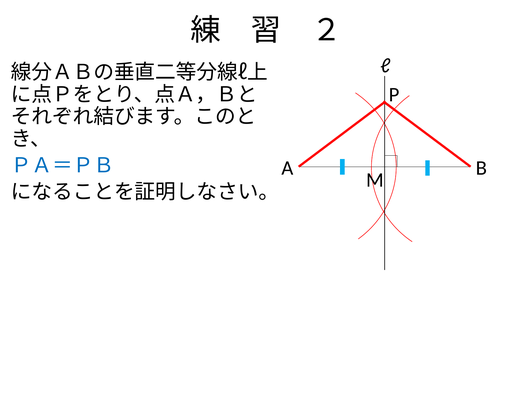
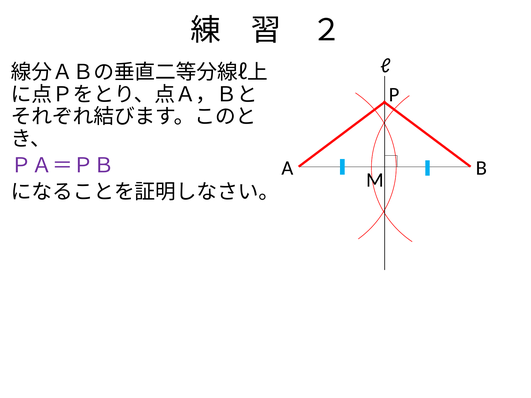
ＰＡ＝ＰＢ colour: blue -> purple (63, 166)
